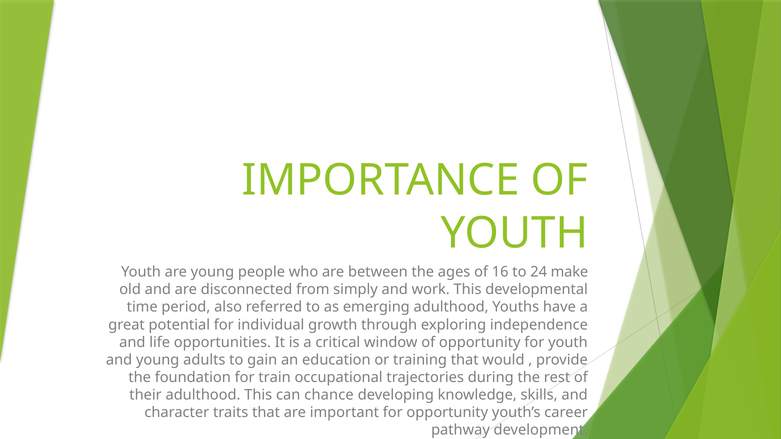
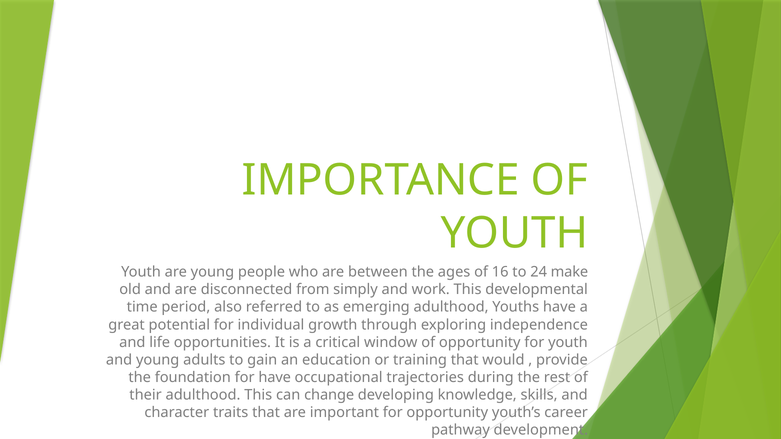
for train: train -> have (275, 378)
chance: chance -> change (329, 395)
